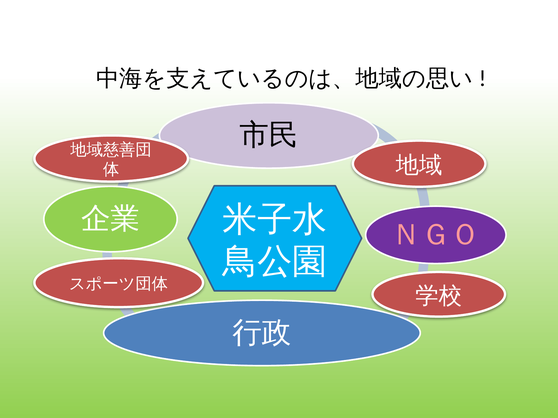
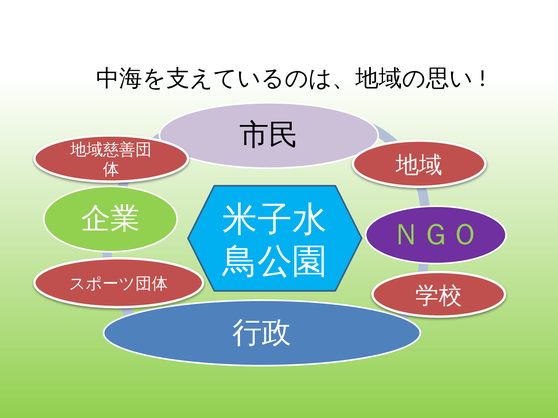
ＮＧＯ colour: pink -> light green (436, 235)
